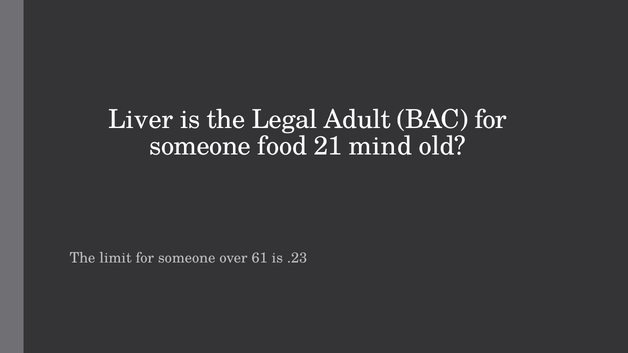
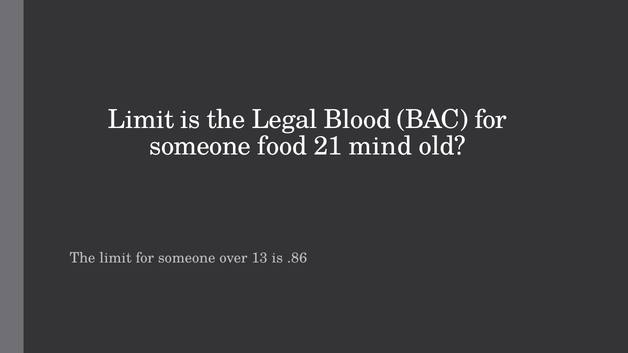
Liver: Liver -> Limit (141, 120)
Adult: Adult -> Blood (357, 120)
61: 61 -> 13 (260, 258)
.23: .23 -> .86 (297, 258)
